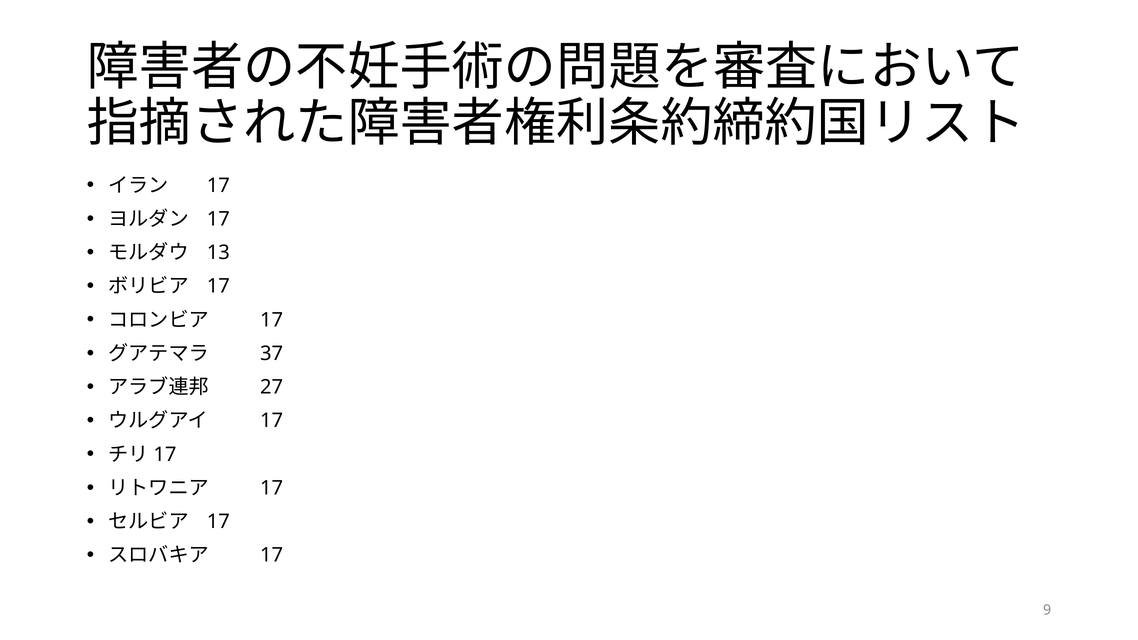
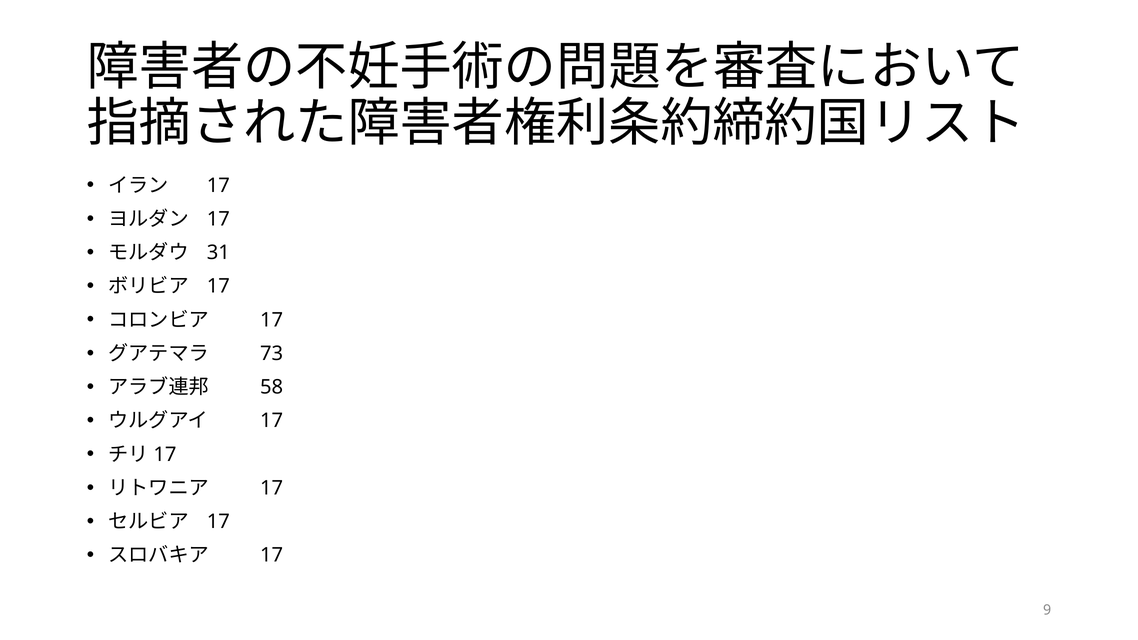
13: 13 -> 31 (218, 253)
37: 37 -> 73 (272, 354)
27: 27 -> 58 (272, 387)
